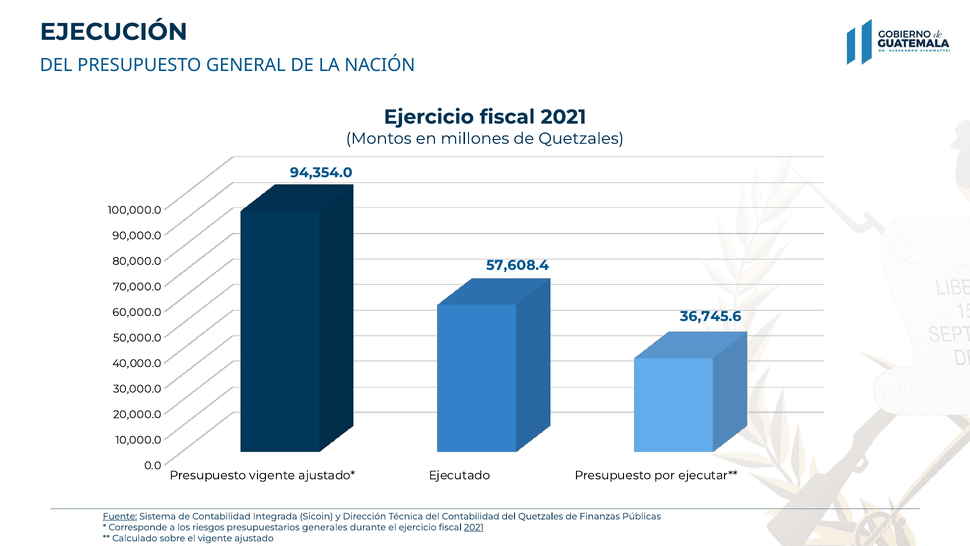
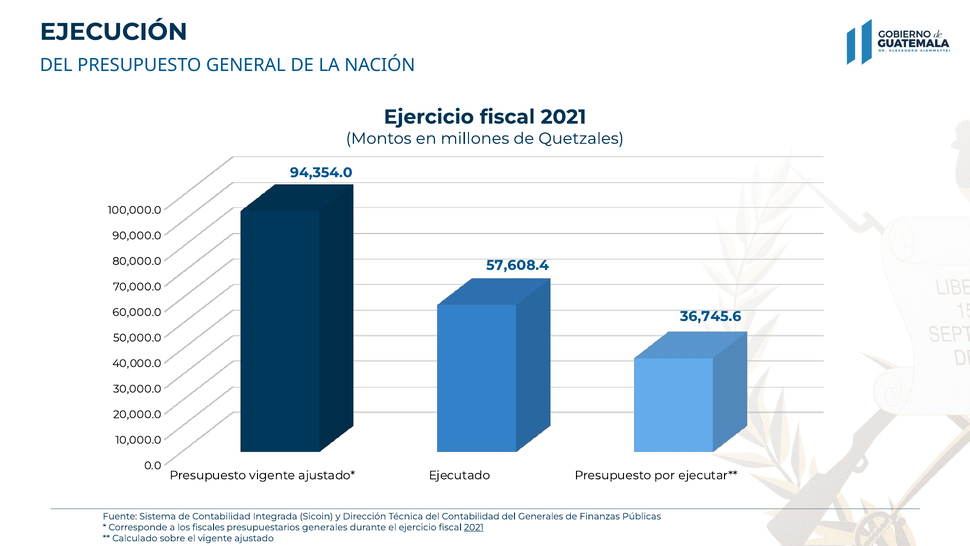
Fuente underline: present -> none (120, 516)
del Quetzales: Quetzales -> Generales (541, 516)
riesgos: riesgos -> fiscales (208, 527)
